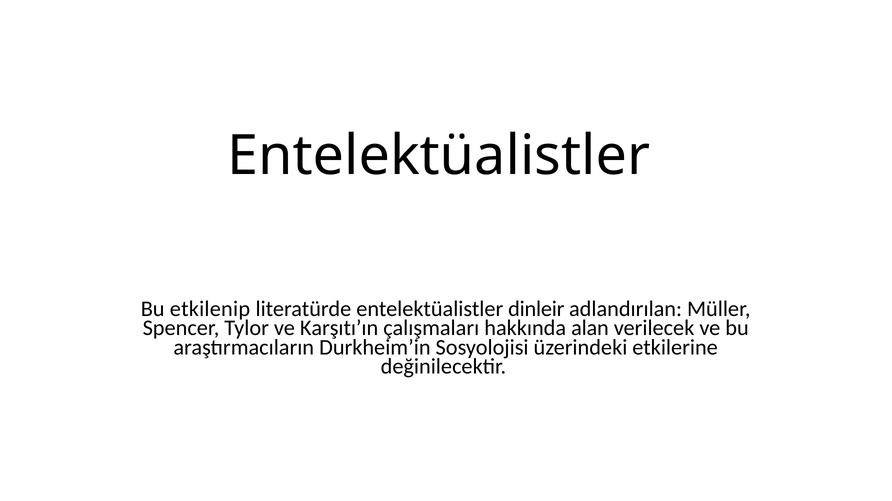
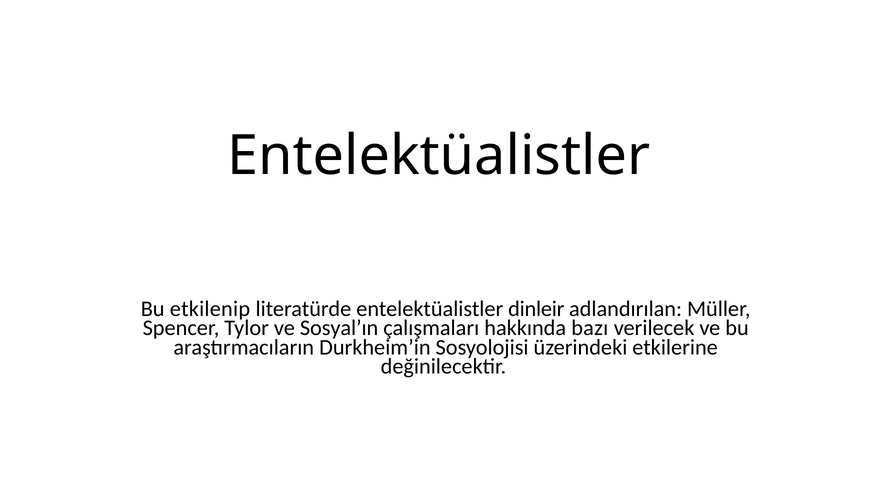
Karşıtı’ın: Karşıtı’ın -> Sosyal’ın (339, 328)
alan: alan -> bazı (590, 328)
